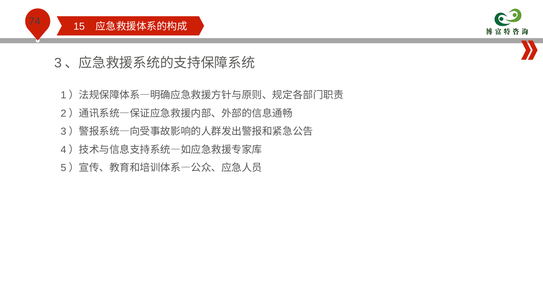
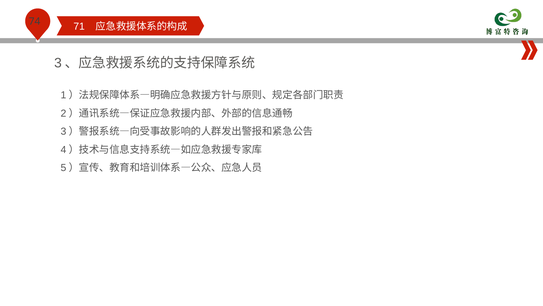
15: 15 -> 71 (79, 26)
